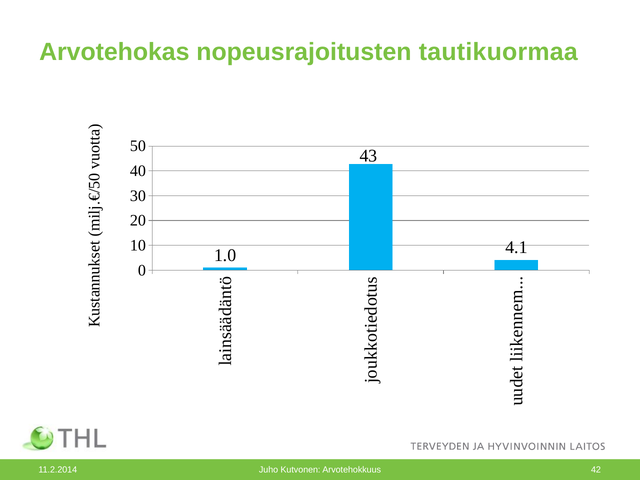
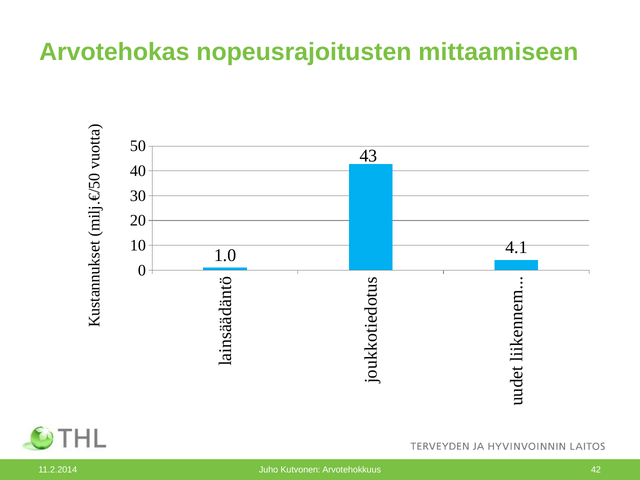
tautikuormaa: tautikuormaa -> mittaamiseen (498, 52)
